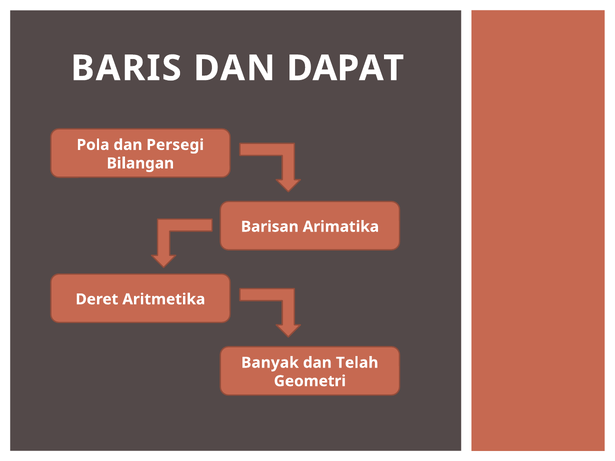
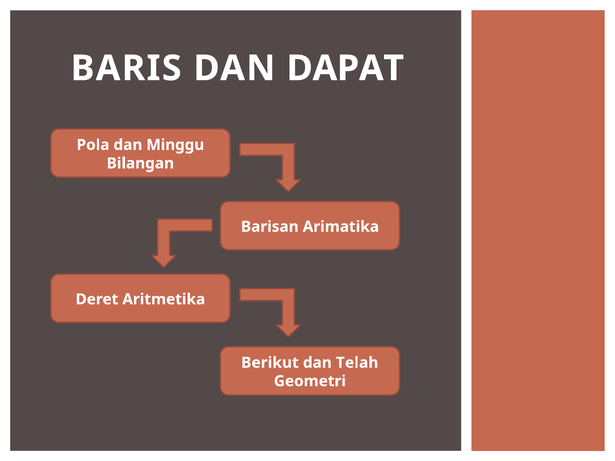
Persegi: Persegi -> Minggu (175, 145)
Banyak: Banyak -> Berikut (270, 363)
